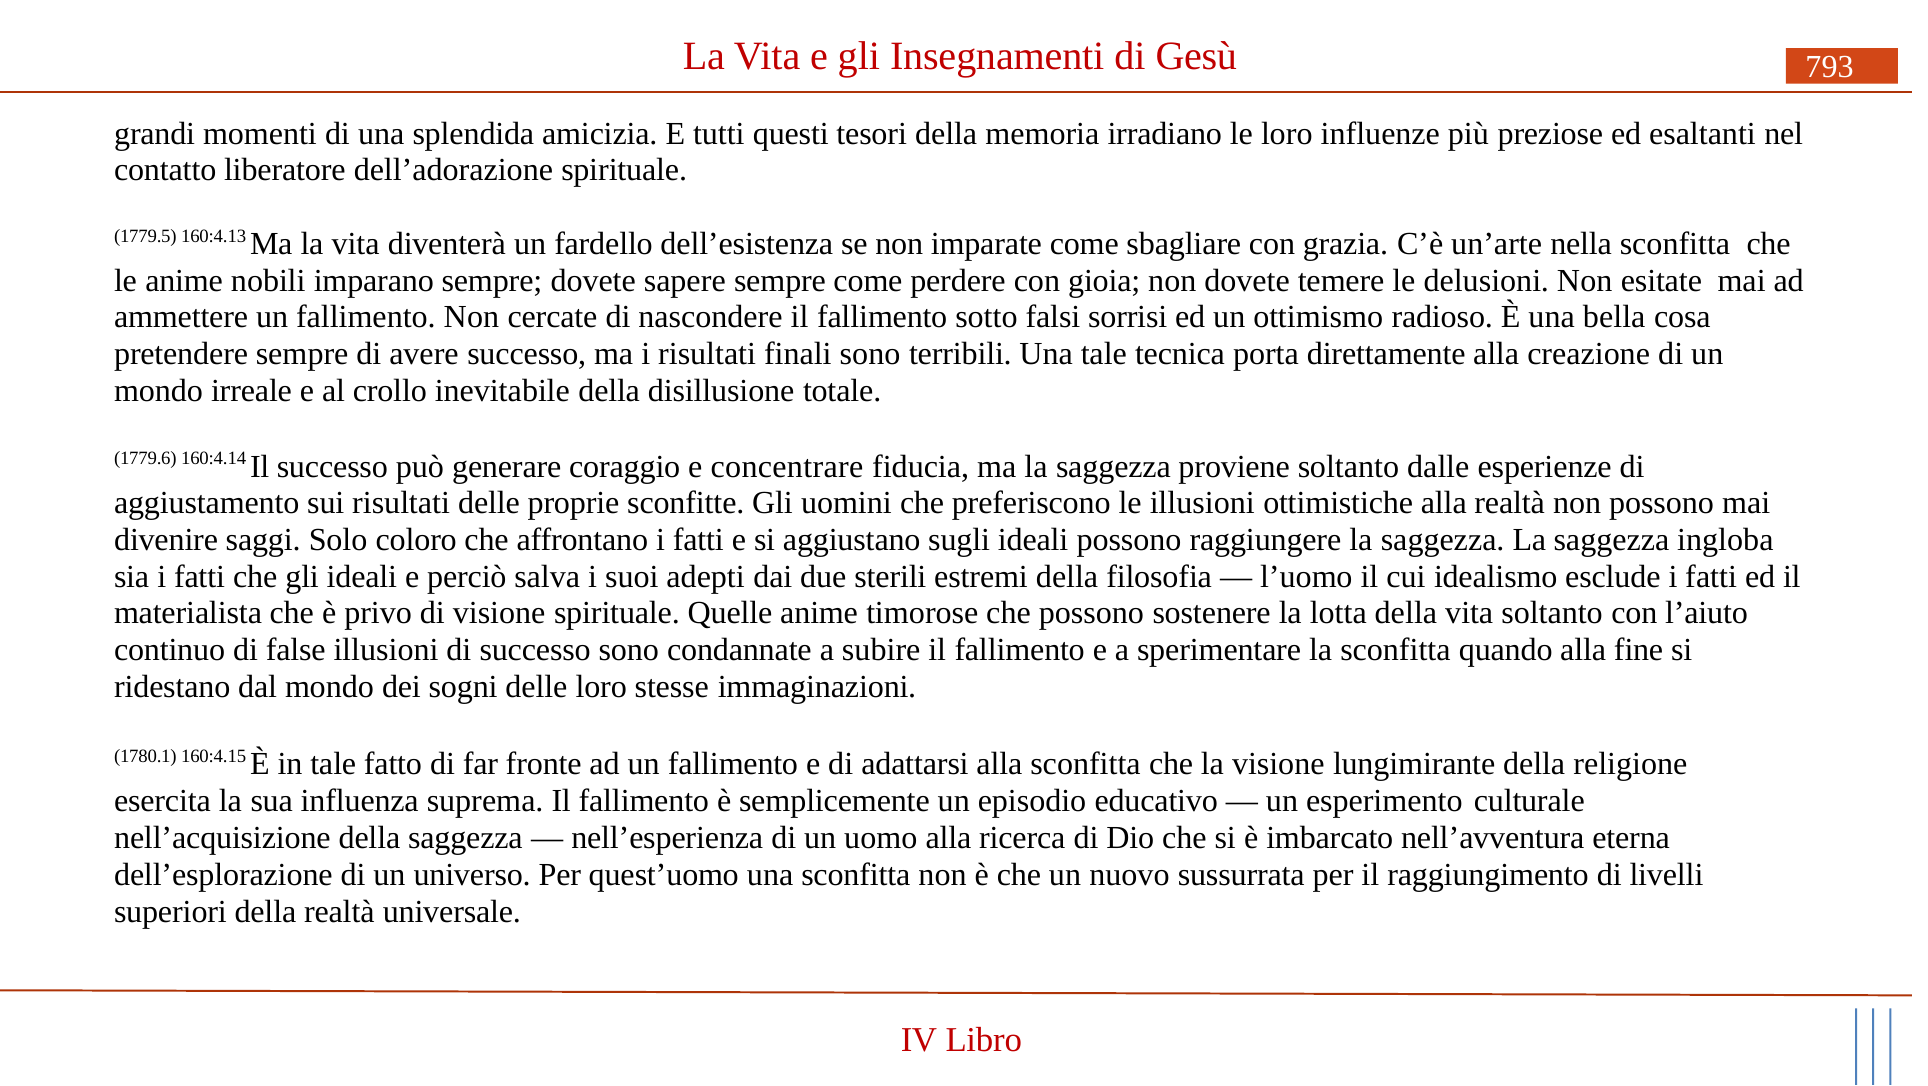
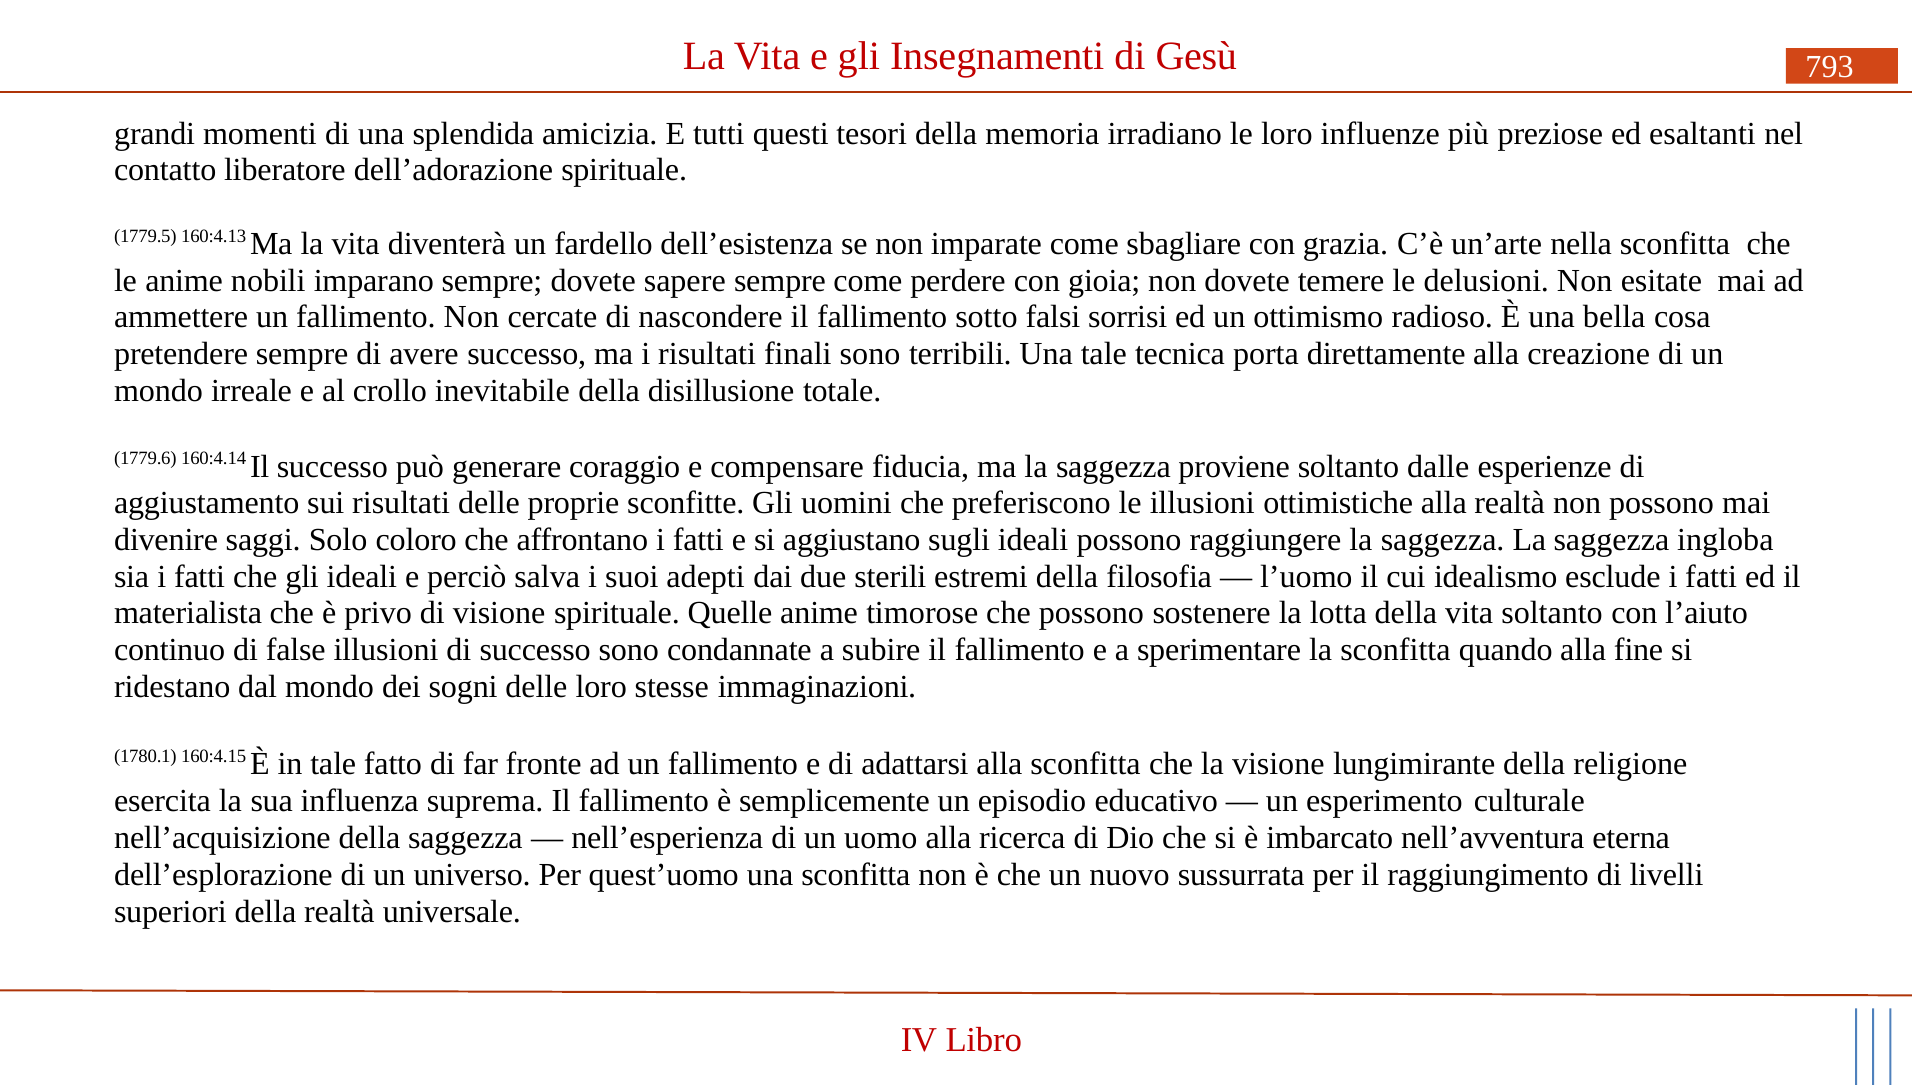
concentrare: concentrare -> compensare (787, 466)
